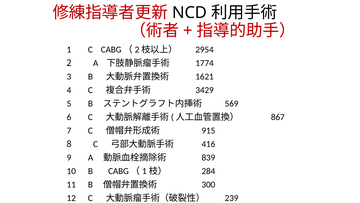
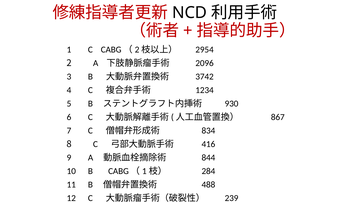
1774: 1774 -> 2096 (205, 63)
1621: 1621 -> 3742 (205, 76)
3429: 3429 -> 1234 (205, 90)
569: 569 -> 930 (232, 103)
915: 915 -> 834 (208, 130)
839: 839 -> 844 (208, 157)
300: 300 -> 488 (208, 184)
